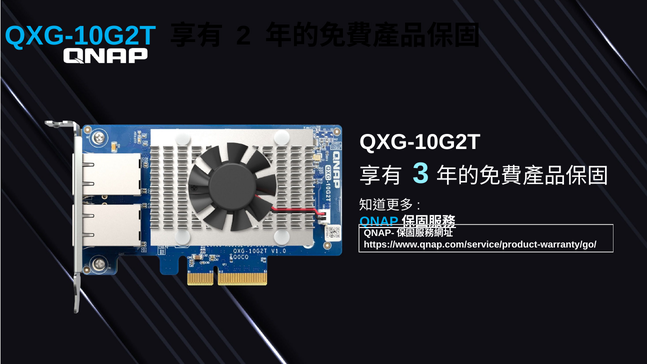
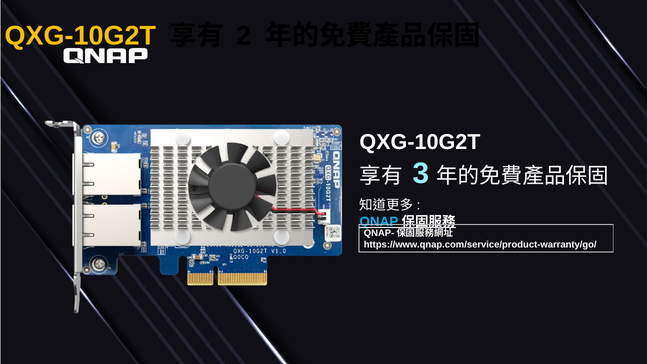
QXG-10G2T colour: light blue -> yellow (80, 36)
